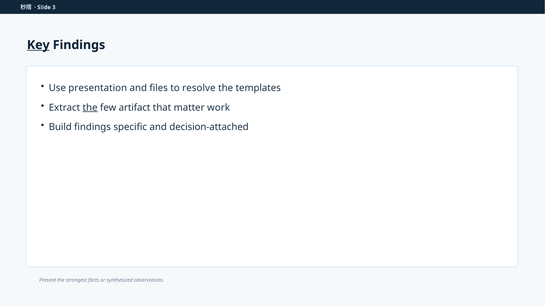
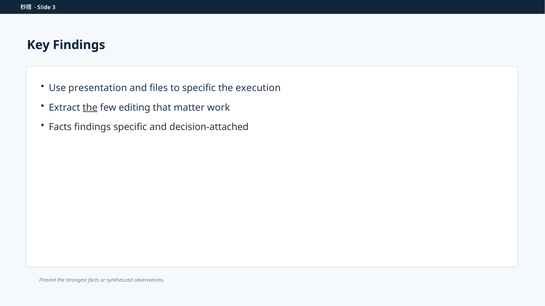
Key underline: present -> none (38, 45)
to resolve: resolve -> specific (199, 88)
templates: templates -> execution (258, 88)
artifact: artifact -> editing (135, 108)
Build: Build -> Facts (60, 127)
